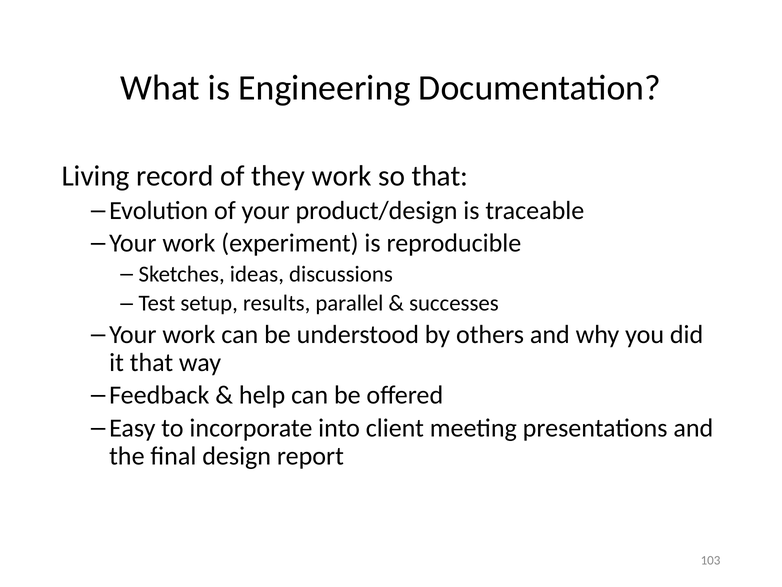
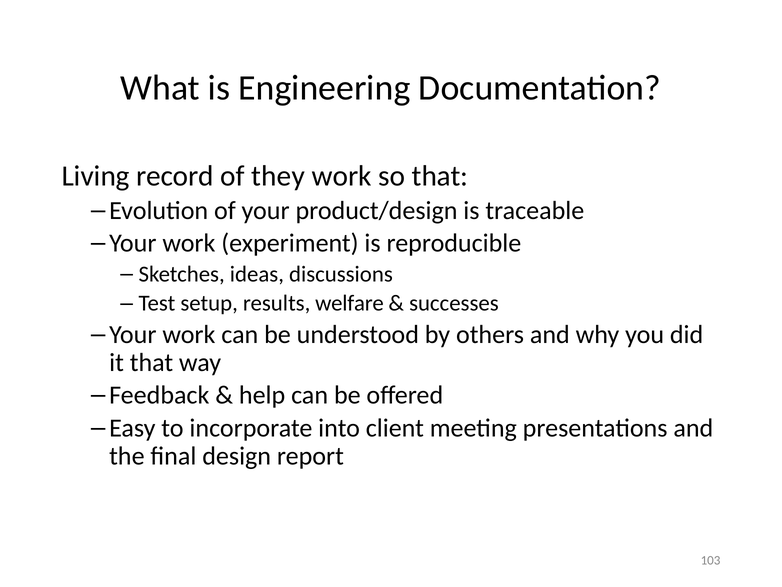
parallel: parallel -> welfare (350, 303)
